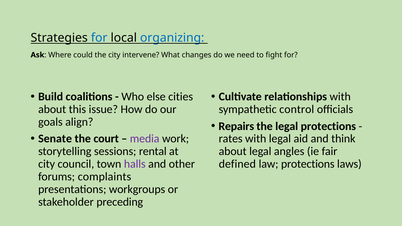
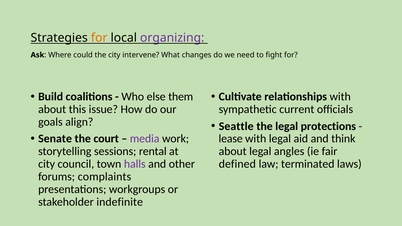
for colour: blue -> orange (99, 38)
organizing colour: blue -> purple (172, 38)
cities: cities -> them (181, 97)
control: control -> current (297, 109)
Repairs: Repairs -> Seattle (236, 126)
rates: rates -> lease (231, 139)
law protections: protections -> terminated (308, 164)
preceding: preceding -> indefinite (120, 202)
